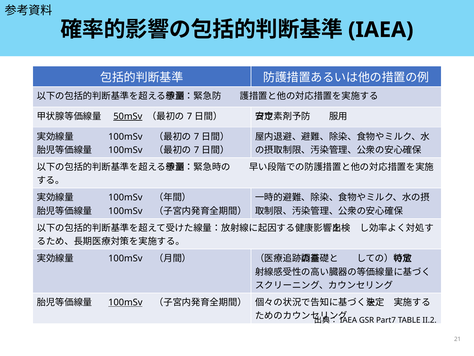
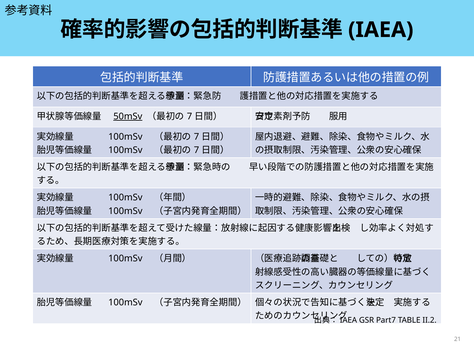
100mSv underline: present -> none (125, 302)
